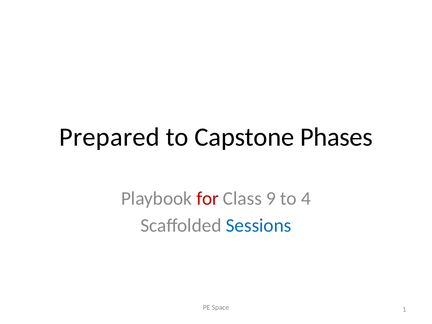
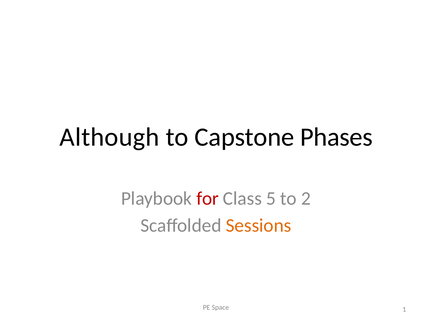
Prepared: Prepared -> Although (109, 137)
9: 9 -> 5 (271, 199)
4: 4 -> 2 (306, 199)
Sessions colour: blue -> orange (259, 226)
